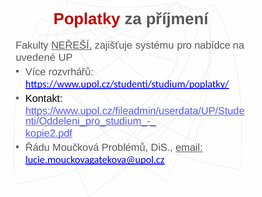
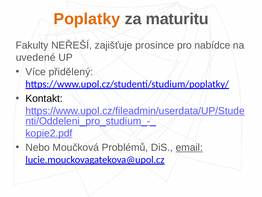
Poplatky colour: red -> orange (87, 19)
příjmení: příjmení -> maturitu (177, 19)
NEŘEŠÍ underline: present -> none (72, 45)
systému: systému -> prosince (155, 45)
rozvrhářů: rozvrhářů -> přidělený (71, 72)
Řádu: Řádu -> Nebo (38, 147)
